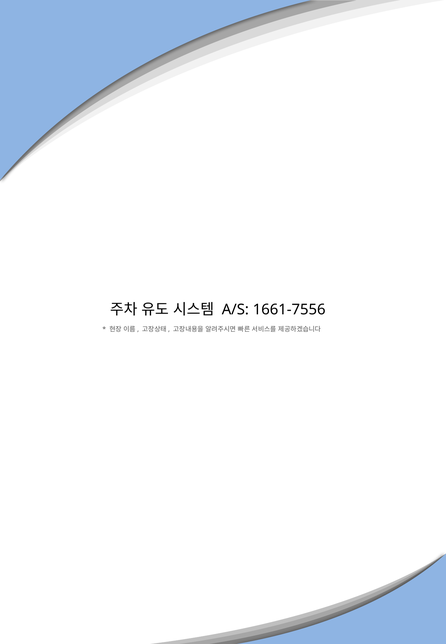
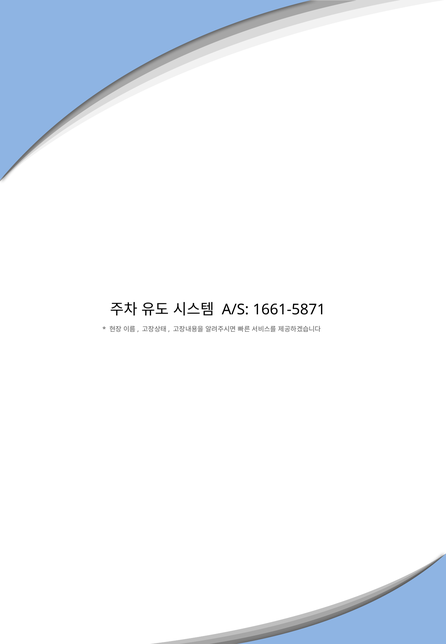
1661-7556: 1661-7556 -> 1661-5871 (289, 310)
